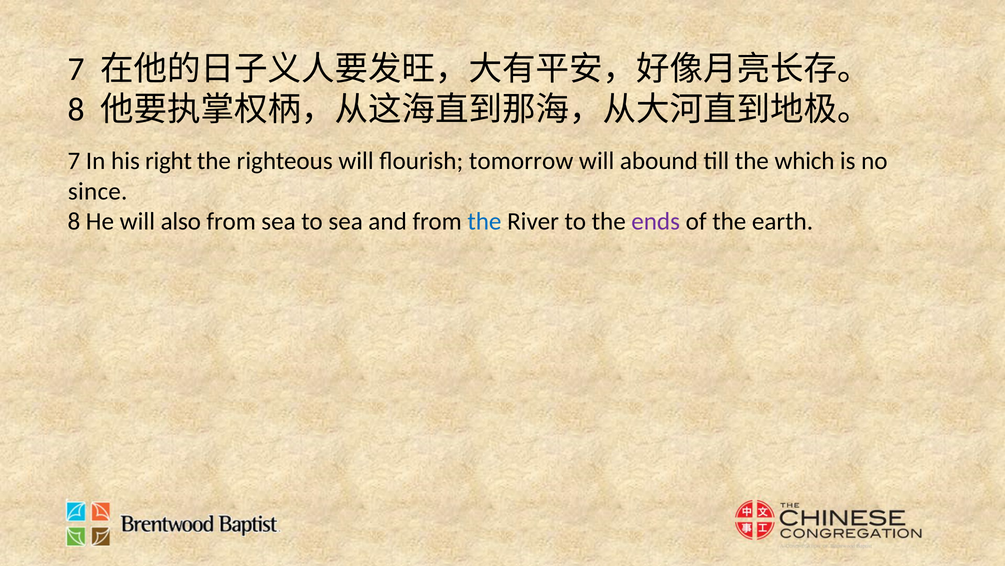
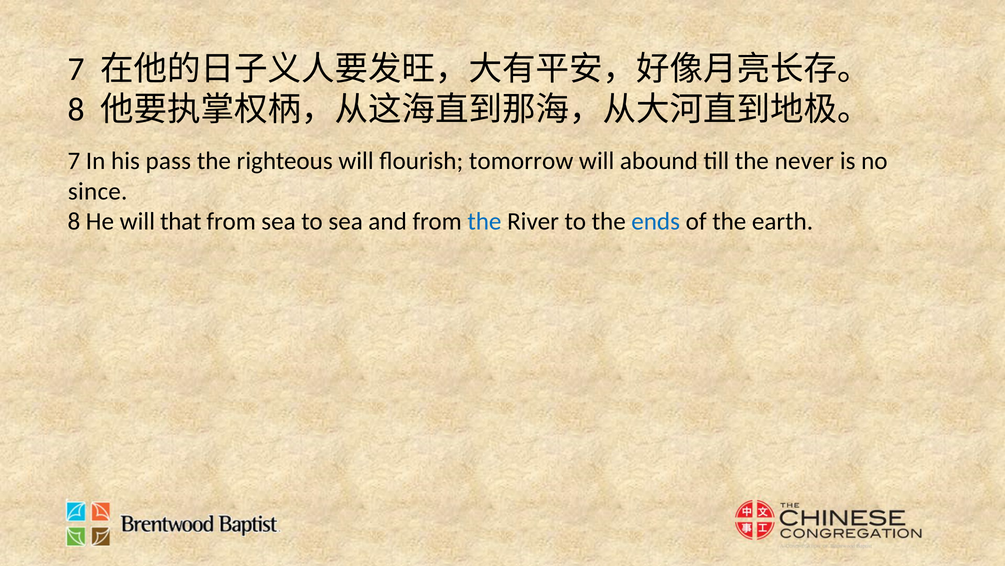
right: right -> pass (168, 161)
which: which -> never (804, 161)
also: also -> that (181, 221)
ends colour: purple -> blue (656, 221)
